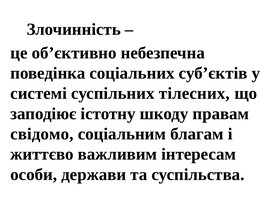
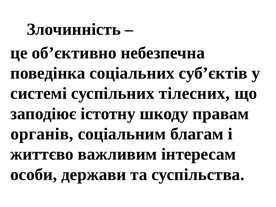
свідомо: свідомо -> органів (42, 134)
